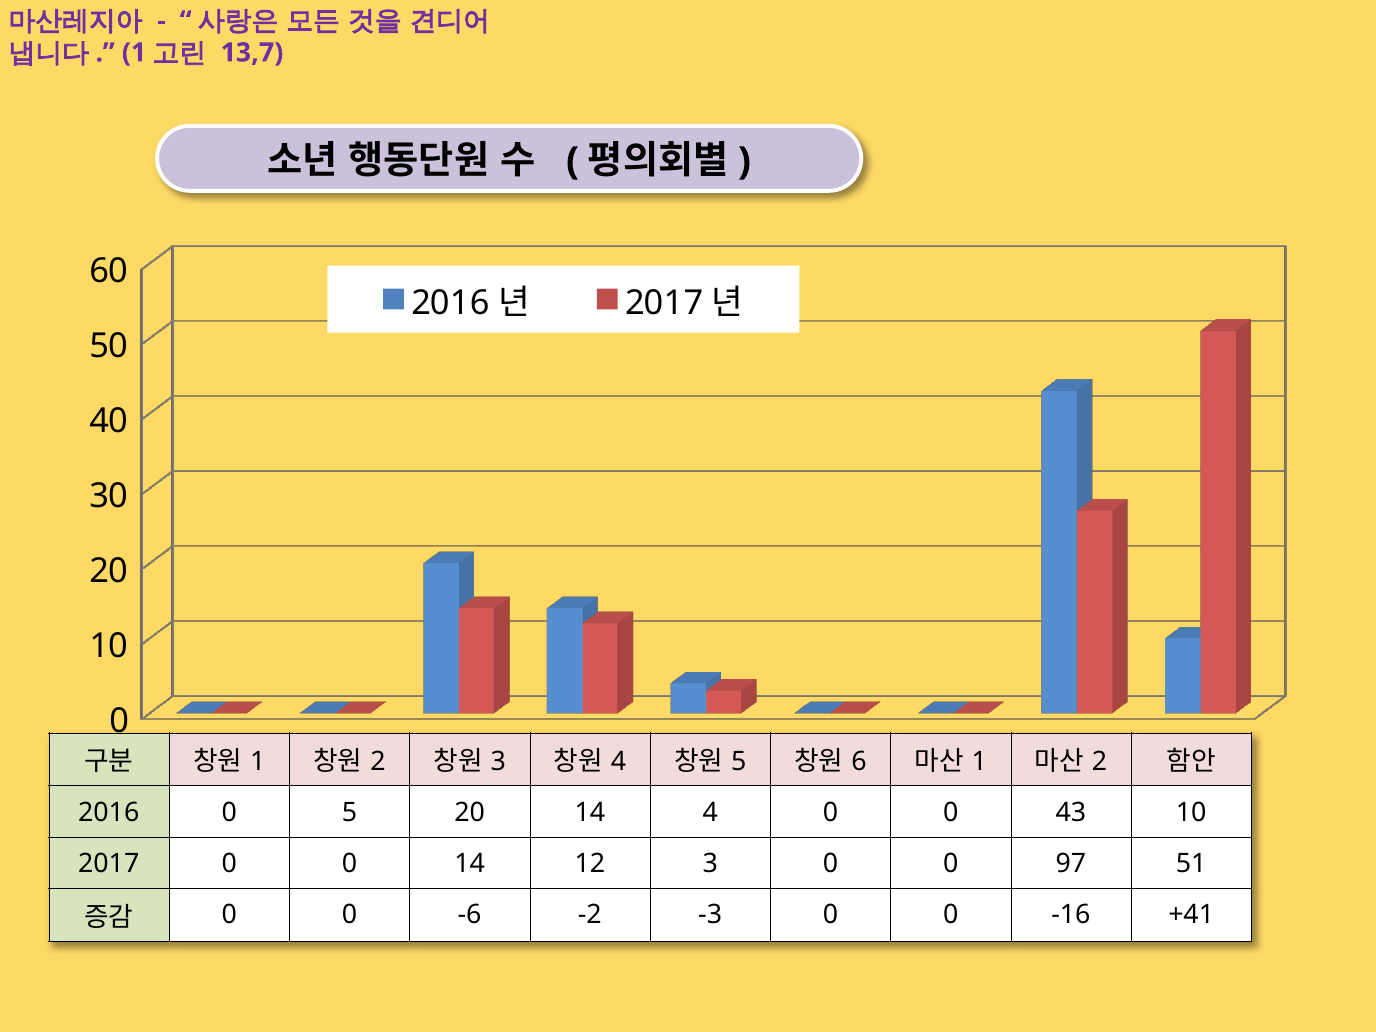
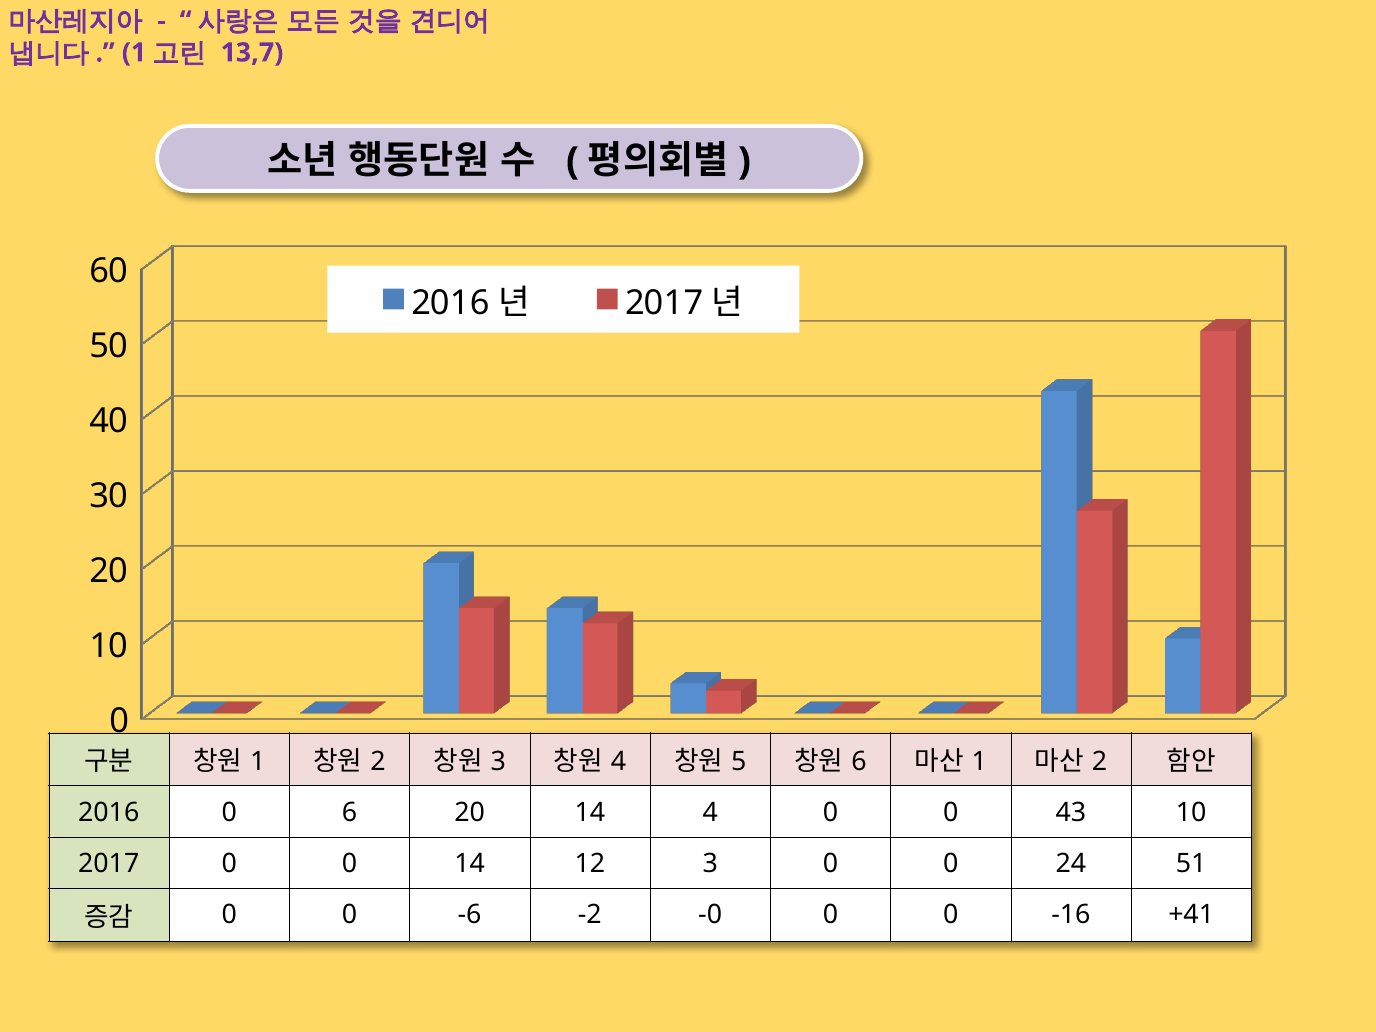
0 5: 5 -> 6 (349, 812)
97: 97 -> 24 (1071, 864)
-3: -3 -> -0 (710, 915)
